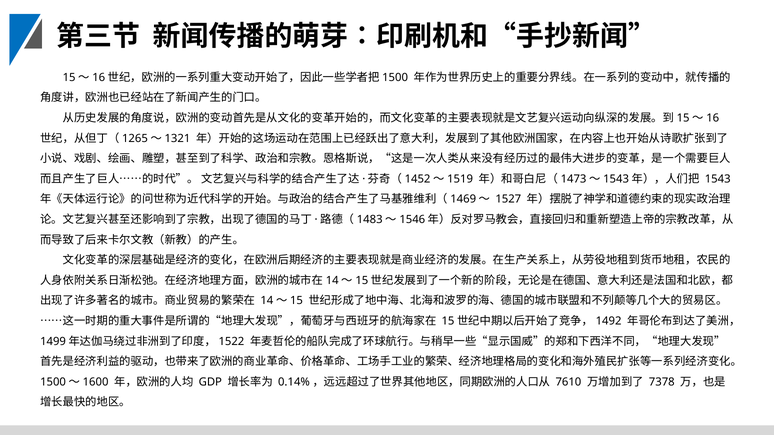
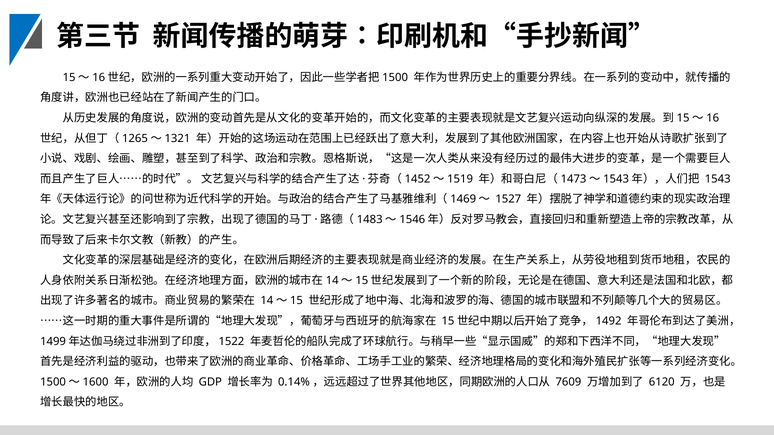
7610: 7610 -> 7609 (568, 382)
7378: 7378 -> 6120 (662, 382)
